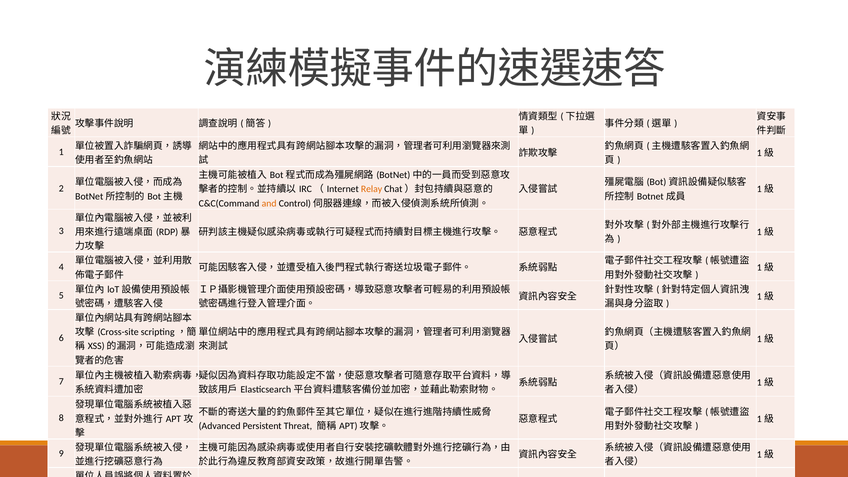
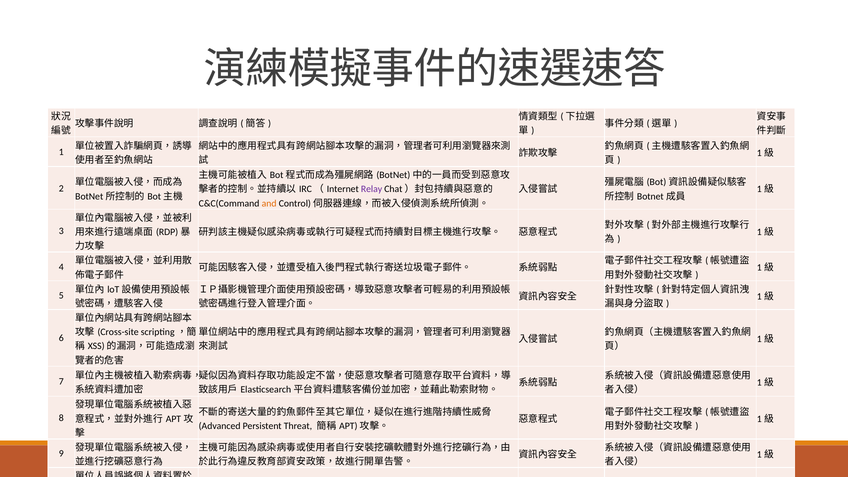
Relay colour: orange -> purple (372, 189)
